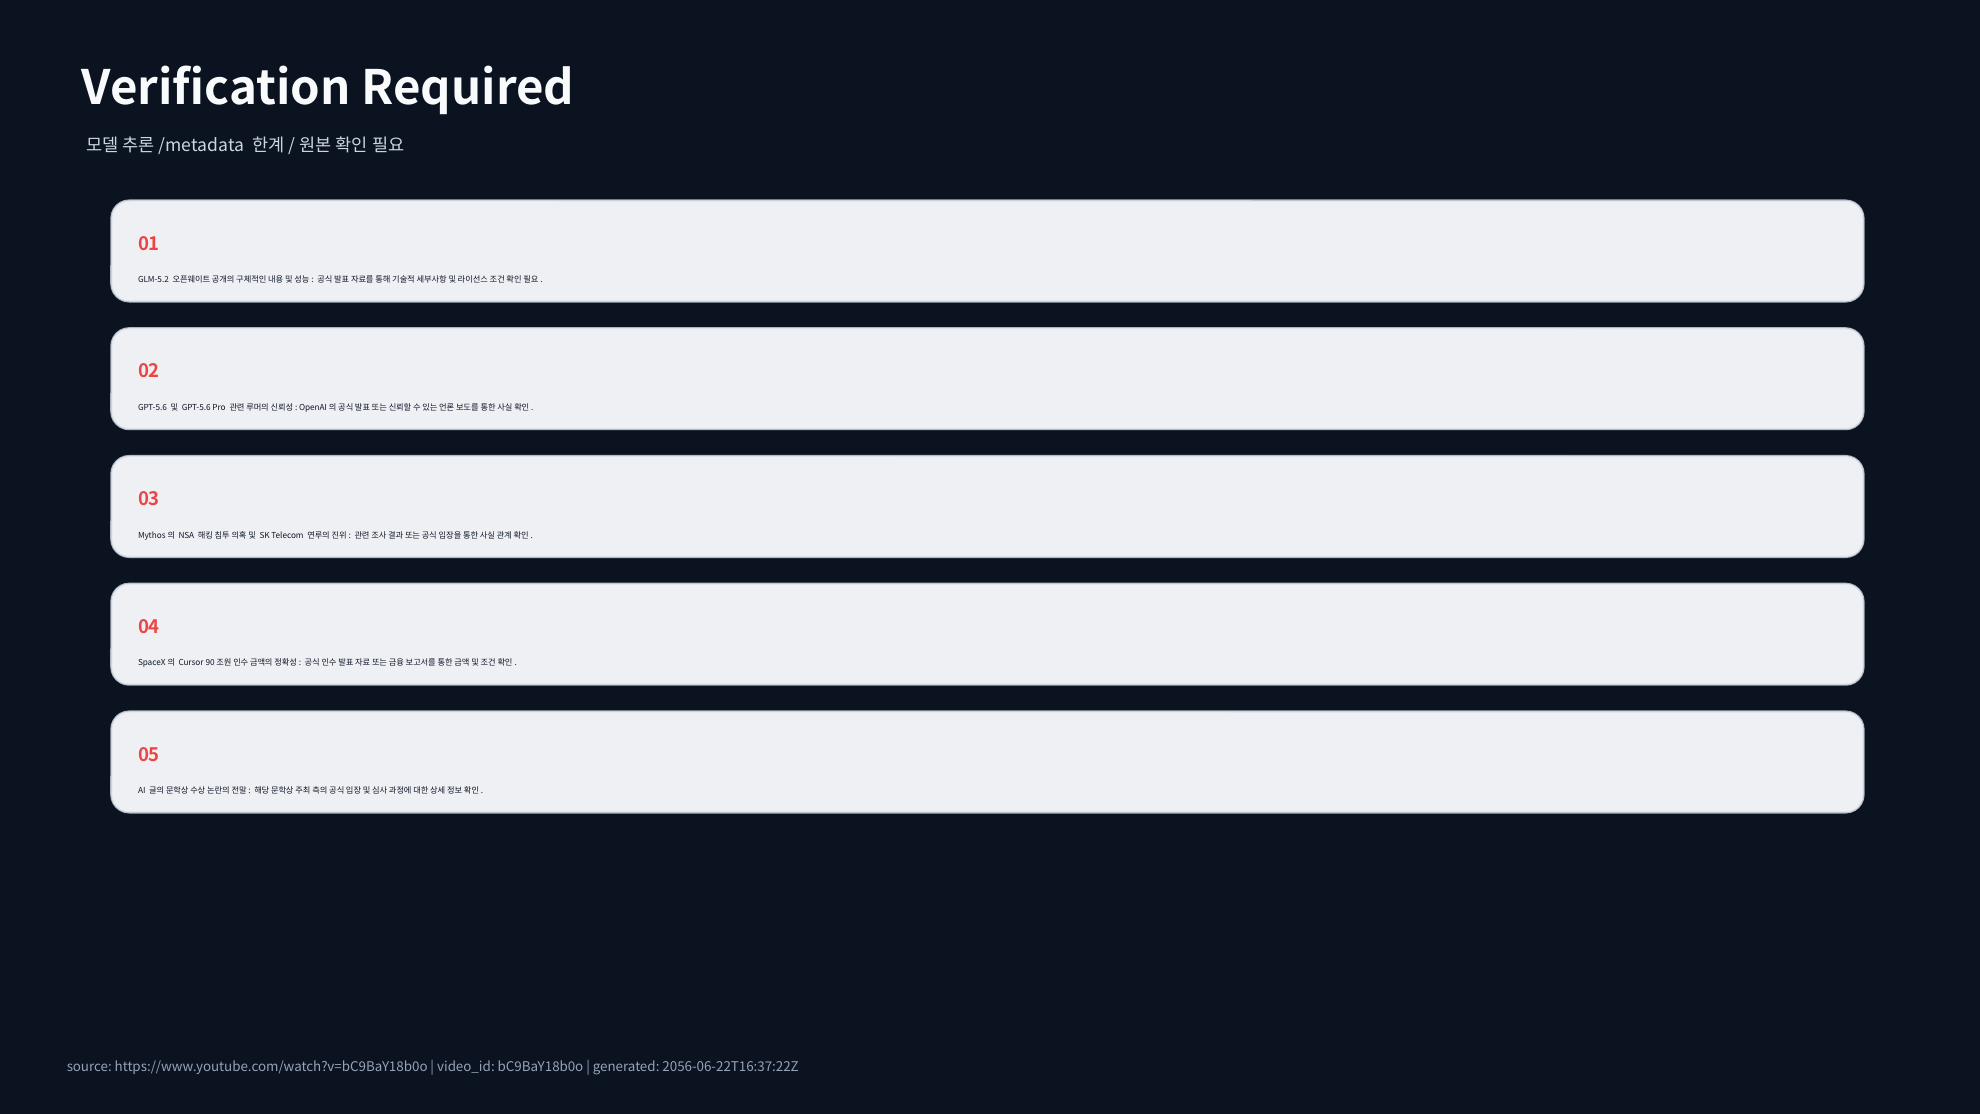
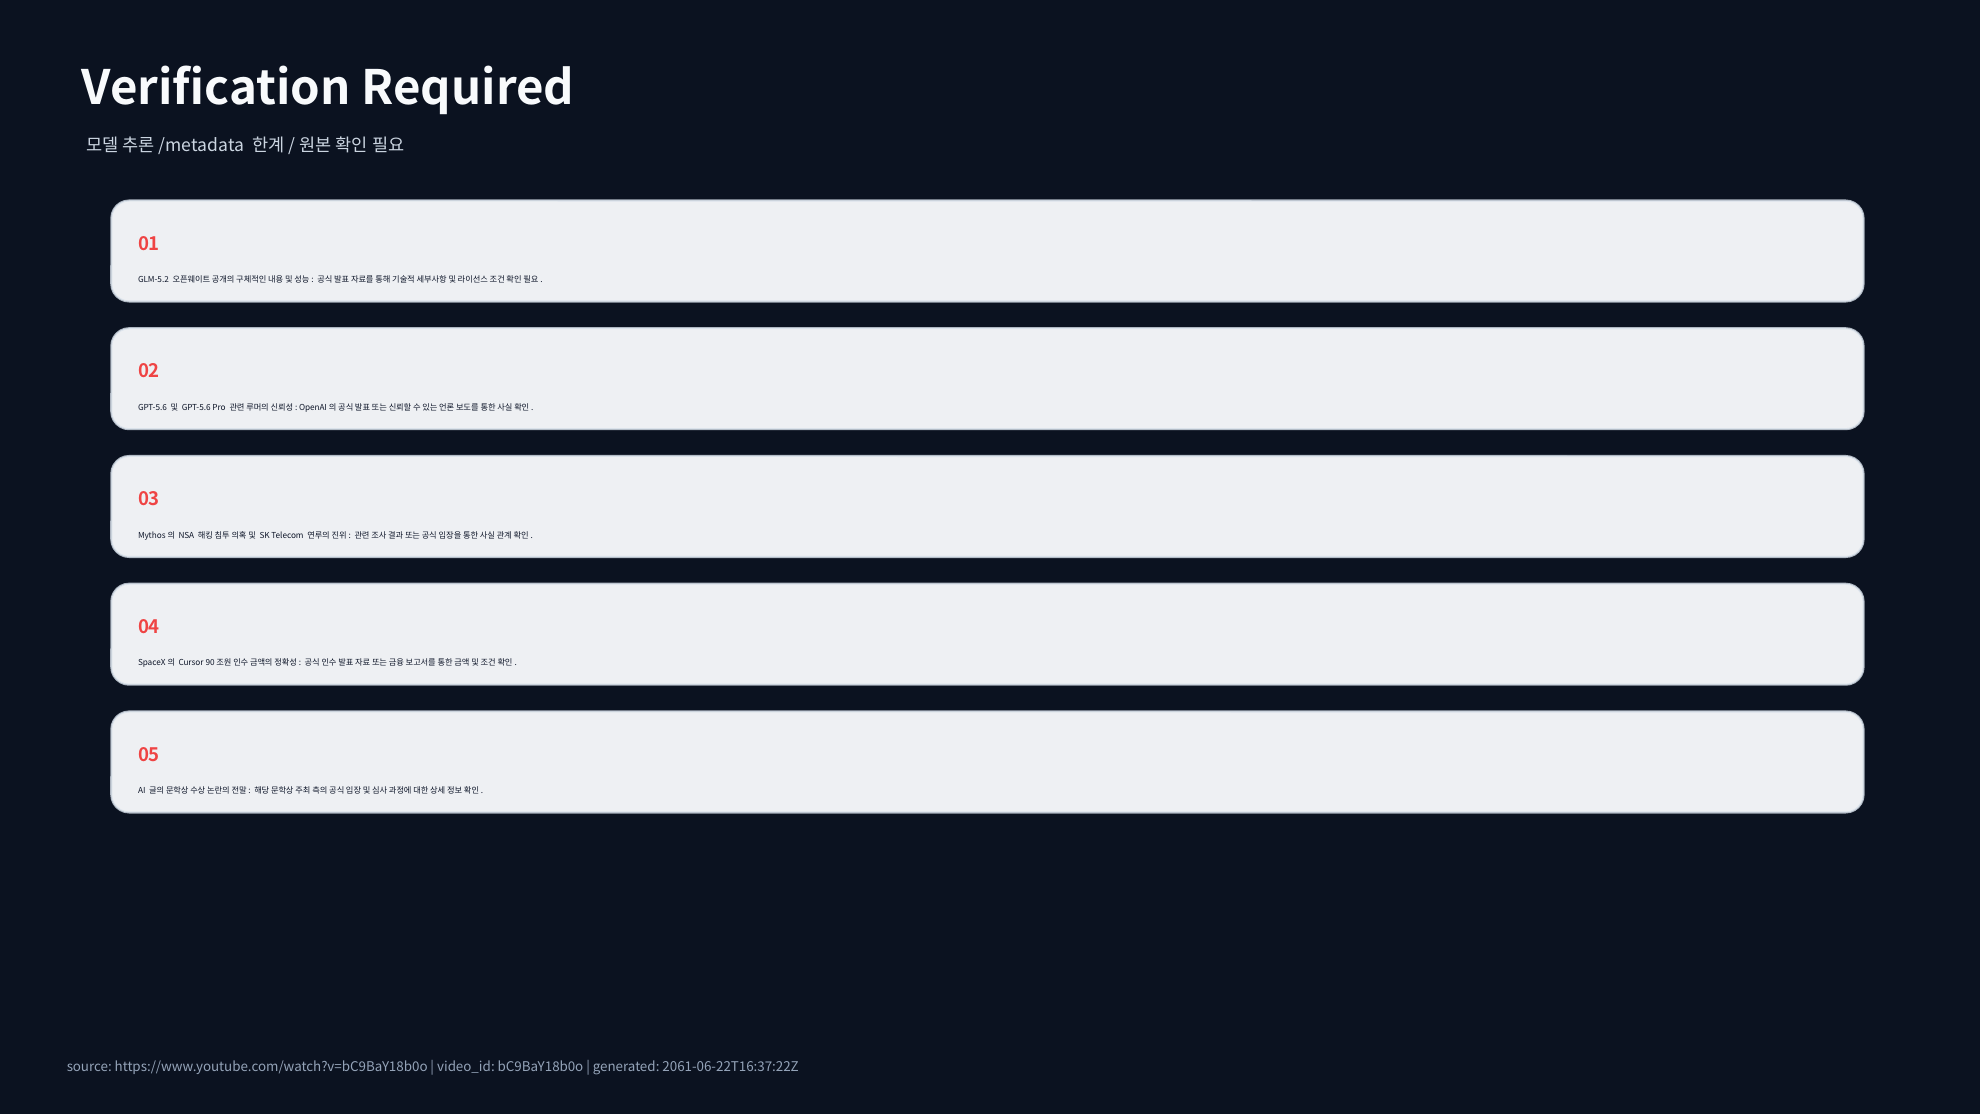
2056-06-22T16:37:22Z: 2056-06-22T16:37:22Z -> 2061-06-22T16:37:22Z (731, 1066)
